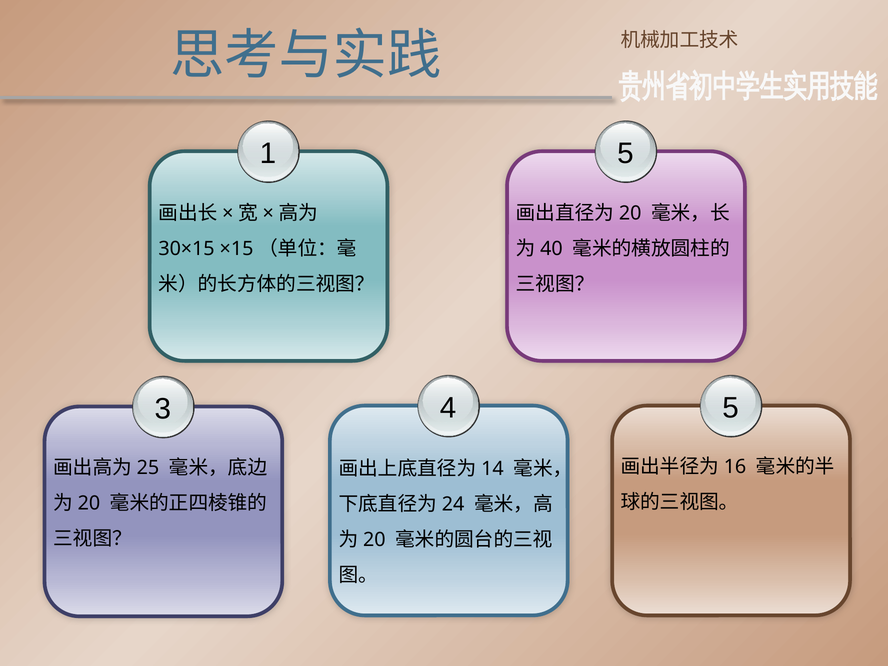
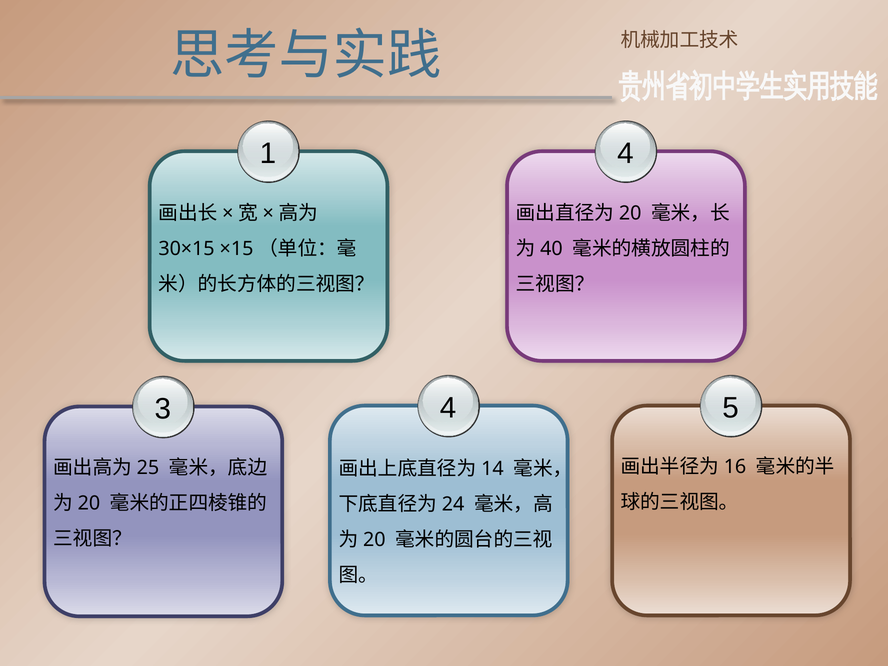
1 5: 5 -> 4 (625, 154)
